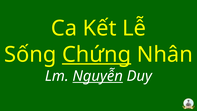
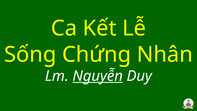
Chứng underline: present -> none (97, 54)
